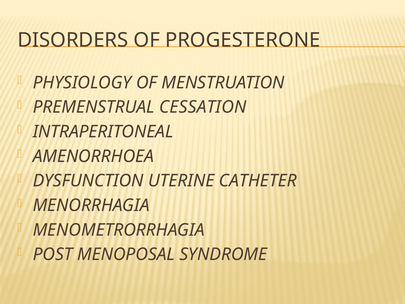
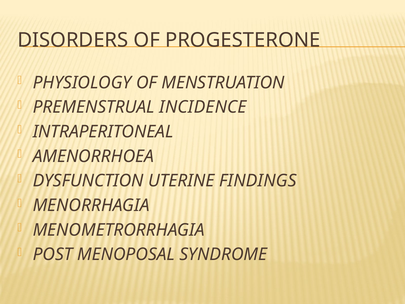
CESSATION: CESSATION -> INCIDENCE (203, 107)
CATHETER: CATHETER -> FINDINGS (258, 181)
